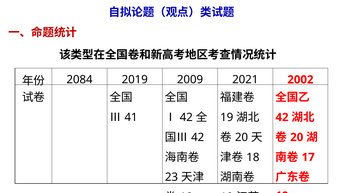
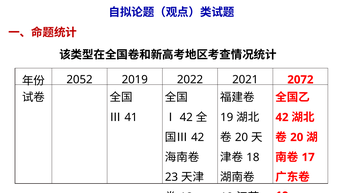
2084: 2084 -> 2052 (80, 80)
2009: 2009 -> 2022 (190, 80)
2002: 2002 -> 2072 (300, 80)
